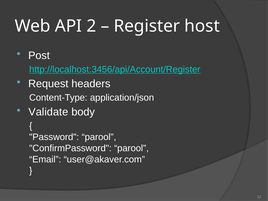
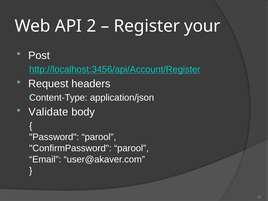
host: host -> your (202, 26)
